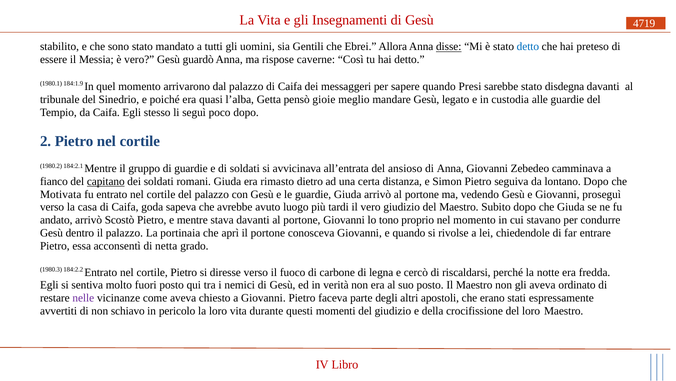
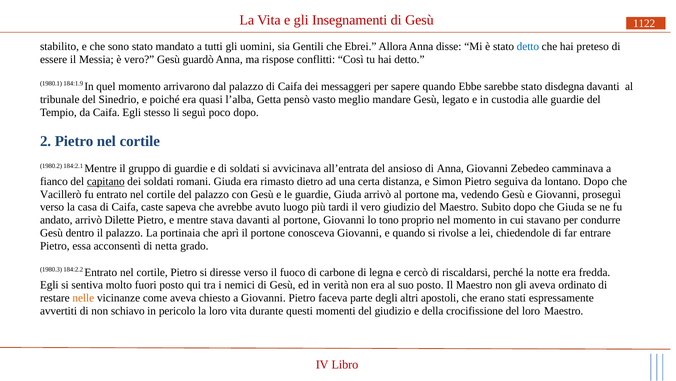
4719: 4719 -> 1122 (644, 23)
disse underline: present -> none (449, 47)
caverne: caverne -> conflitti (316, 60)
Presi: Presi -> Ebbe (470, 86)
gioie: gioie -> vasto (324, 99)
Motivata: Motivata -> Vacillerò (61, 194)
goda: goda -> caste (152, 207)
Scostò: Scostò -> Dilette (120, 220)
nelle colour: purple -> orange (83, 298)
